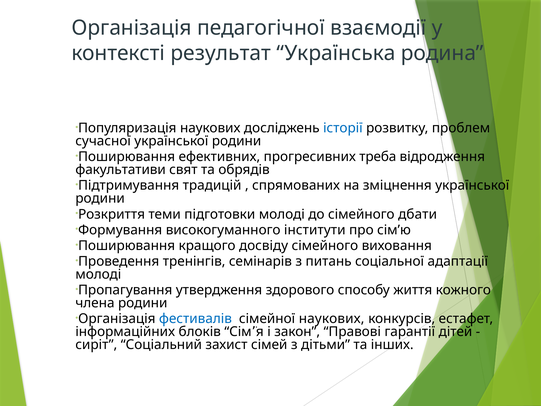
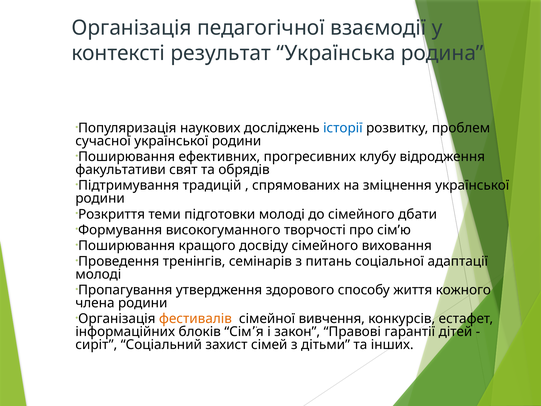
треба: треба -> клубу (378, 157)
інститути: інститути -> творчості (315, 230)
фестивалів colour: blue -> orange (195, 319)
сімейної наукових: наукових -> вивчення (332, 319)
